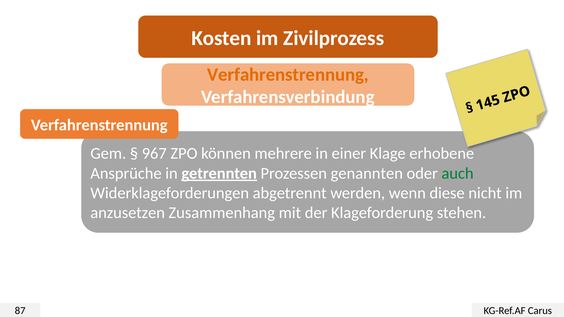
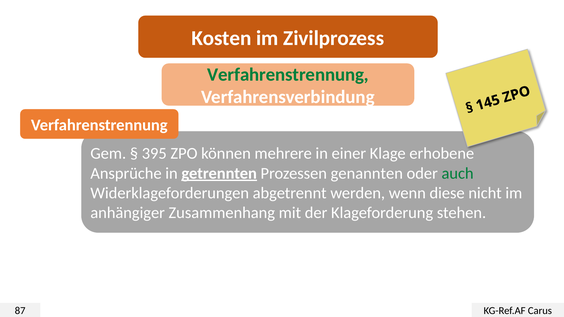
Verfahrenstrennung colour: orange -> green (288, 75)
967: 967 -> 395 (154, 154)
anzusetzen: anzusetzen -> anhängiger (128, 213)
